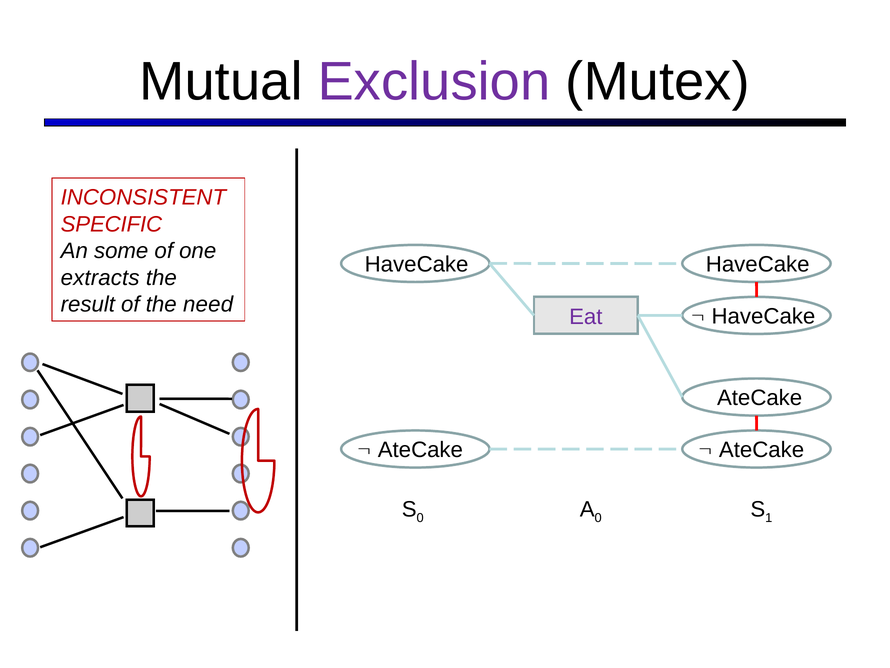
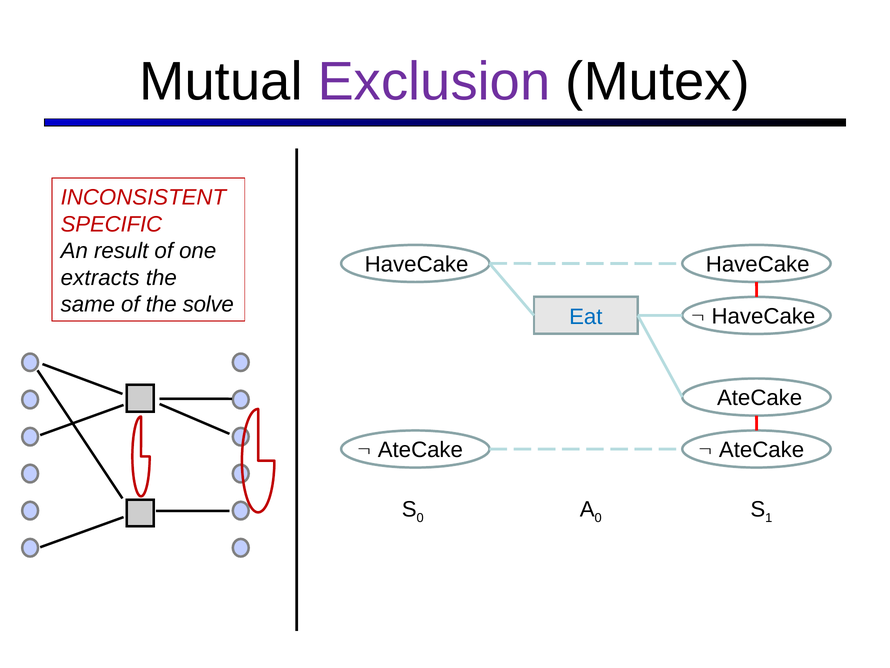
some: some -> result (121, 251)
result: result -> same (88, 304)
need: need -> solve (208, 304)
Eat colour: purple -> blue (586, 317)
